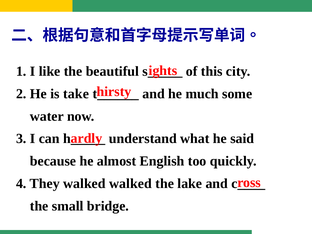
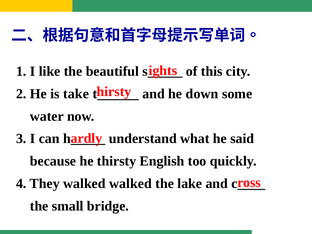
much: much -> down (202, 94)
almost: almost -> thirsty (117, 161)
